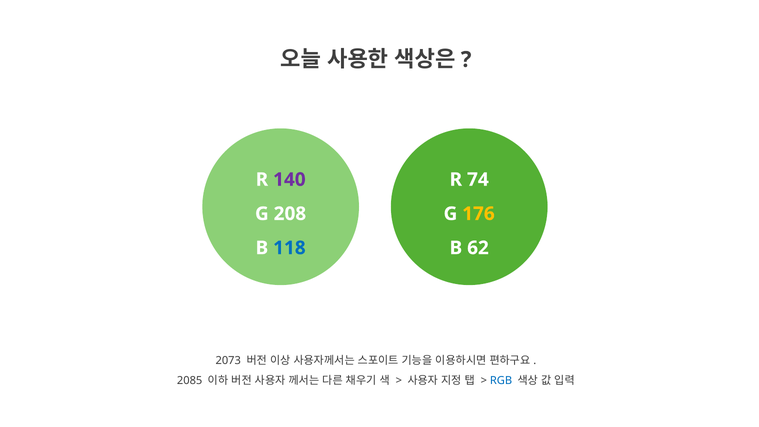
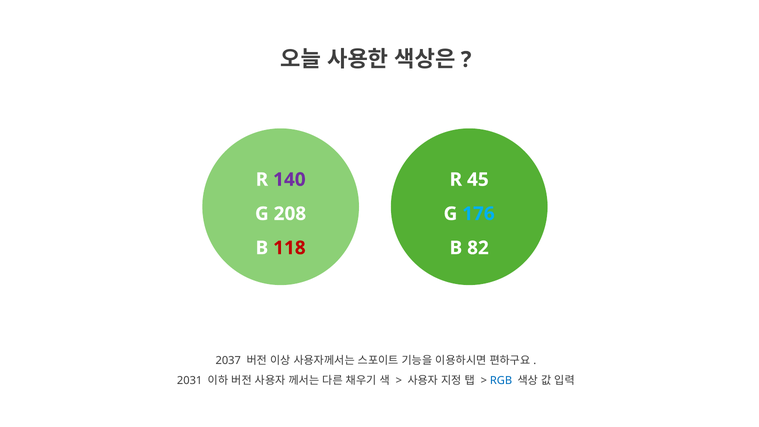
74: 74 -> 45 (478, 180)
176 colour: yellow -> light blue (478, 214)
118 colour: blue -> red (289, 248)
62: 62 -> 82 (478, 248)
2073: 2073 -> 2037 (228, 361)
2085: 2085 -> 2031 (190, 381)
